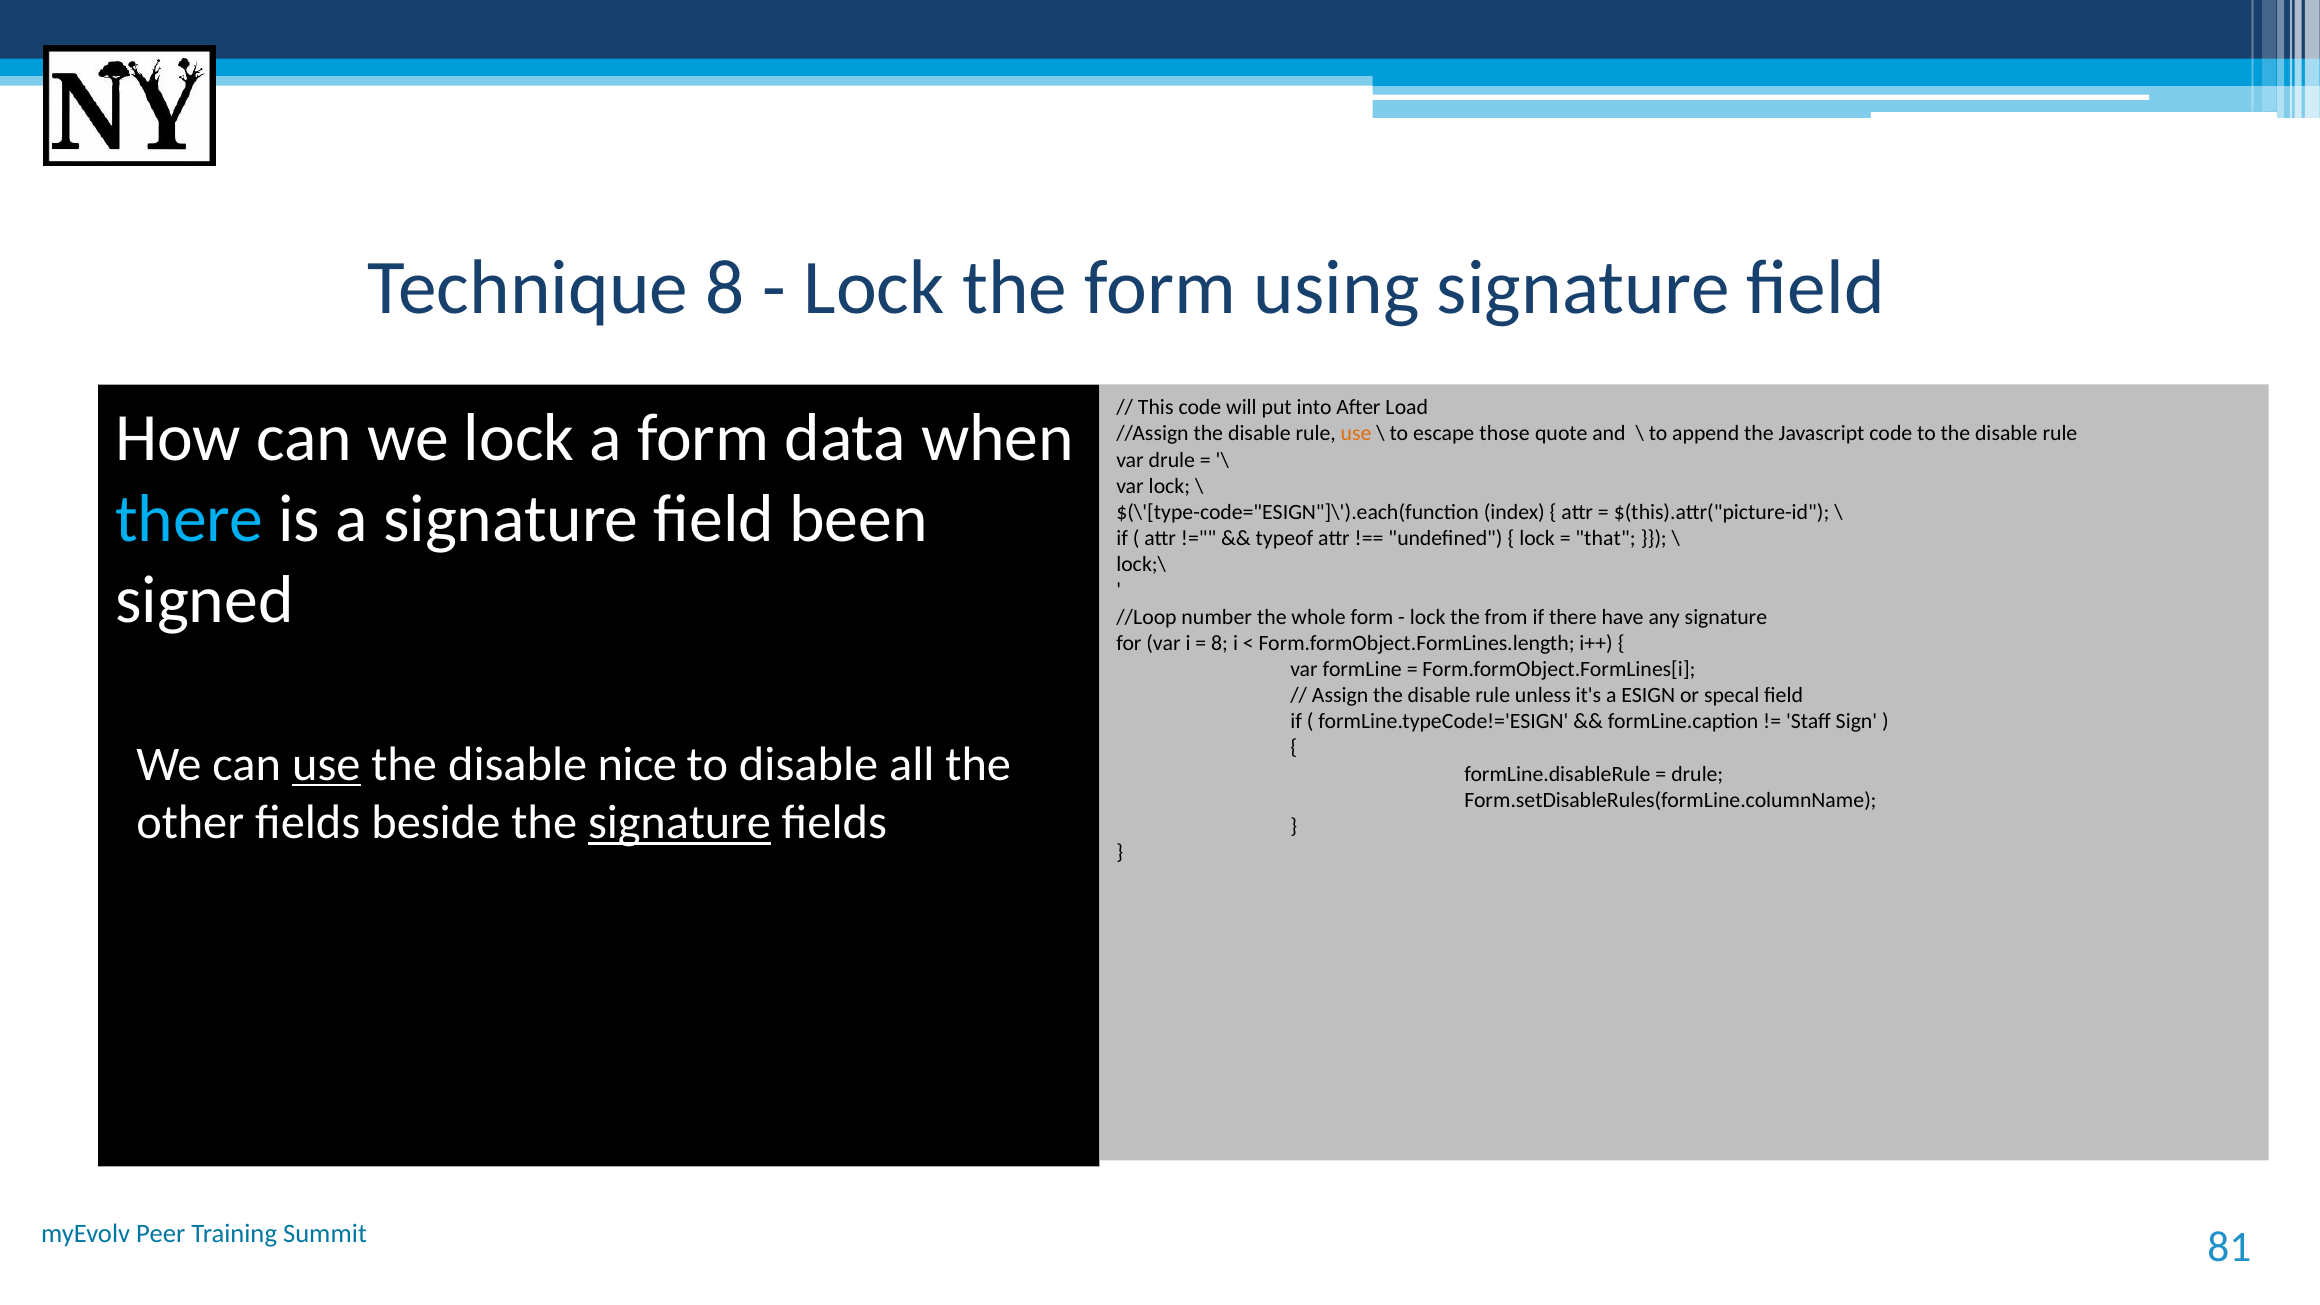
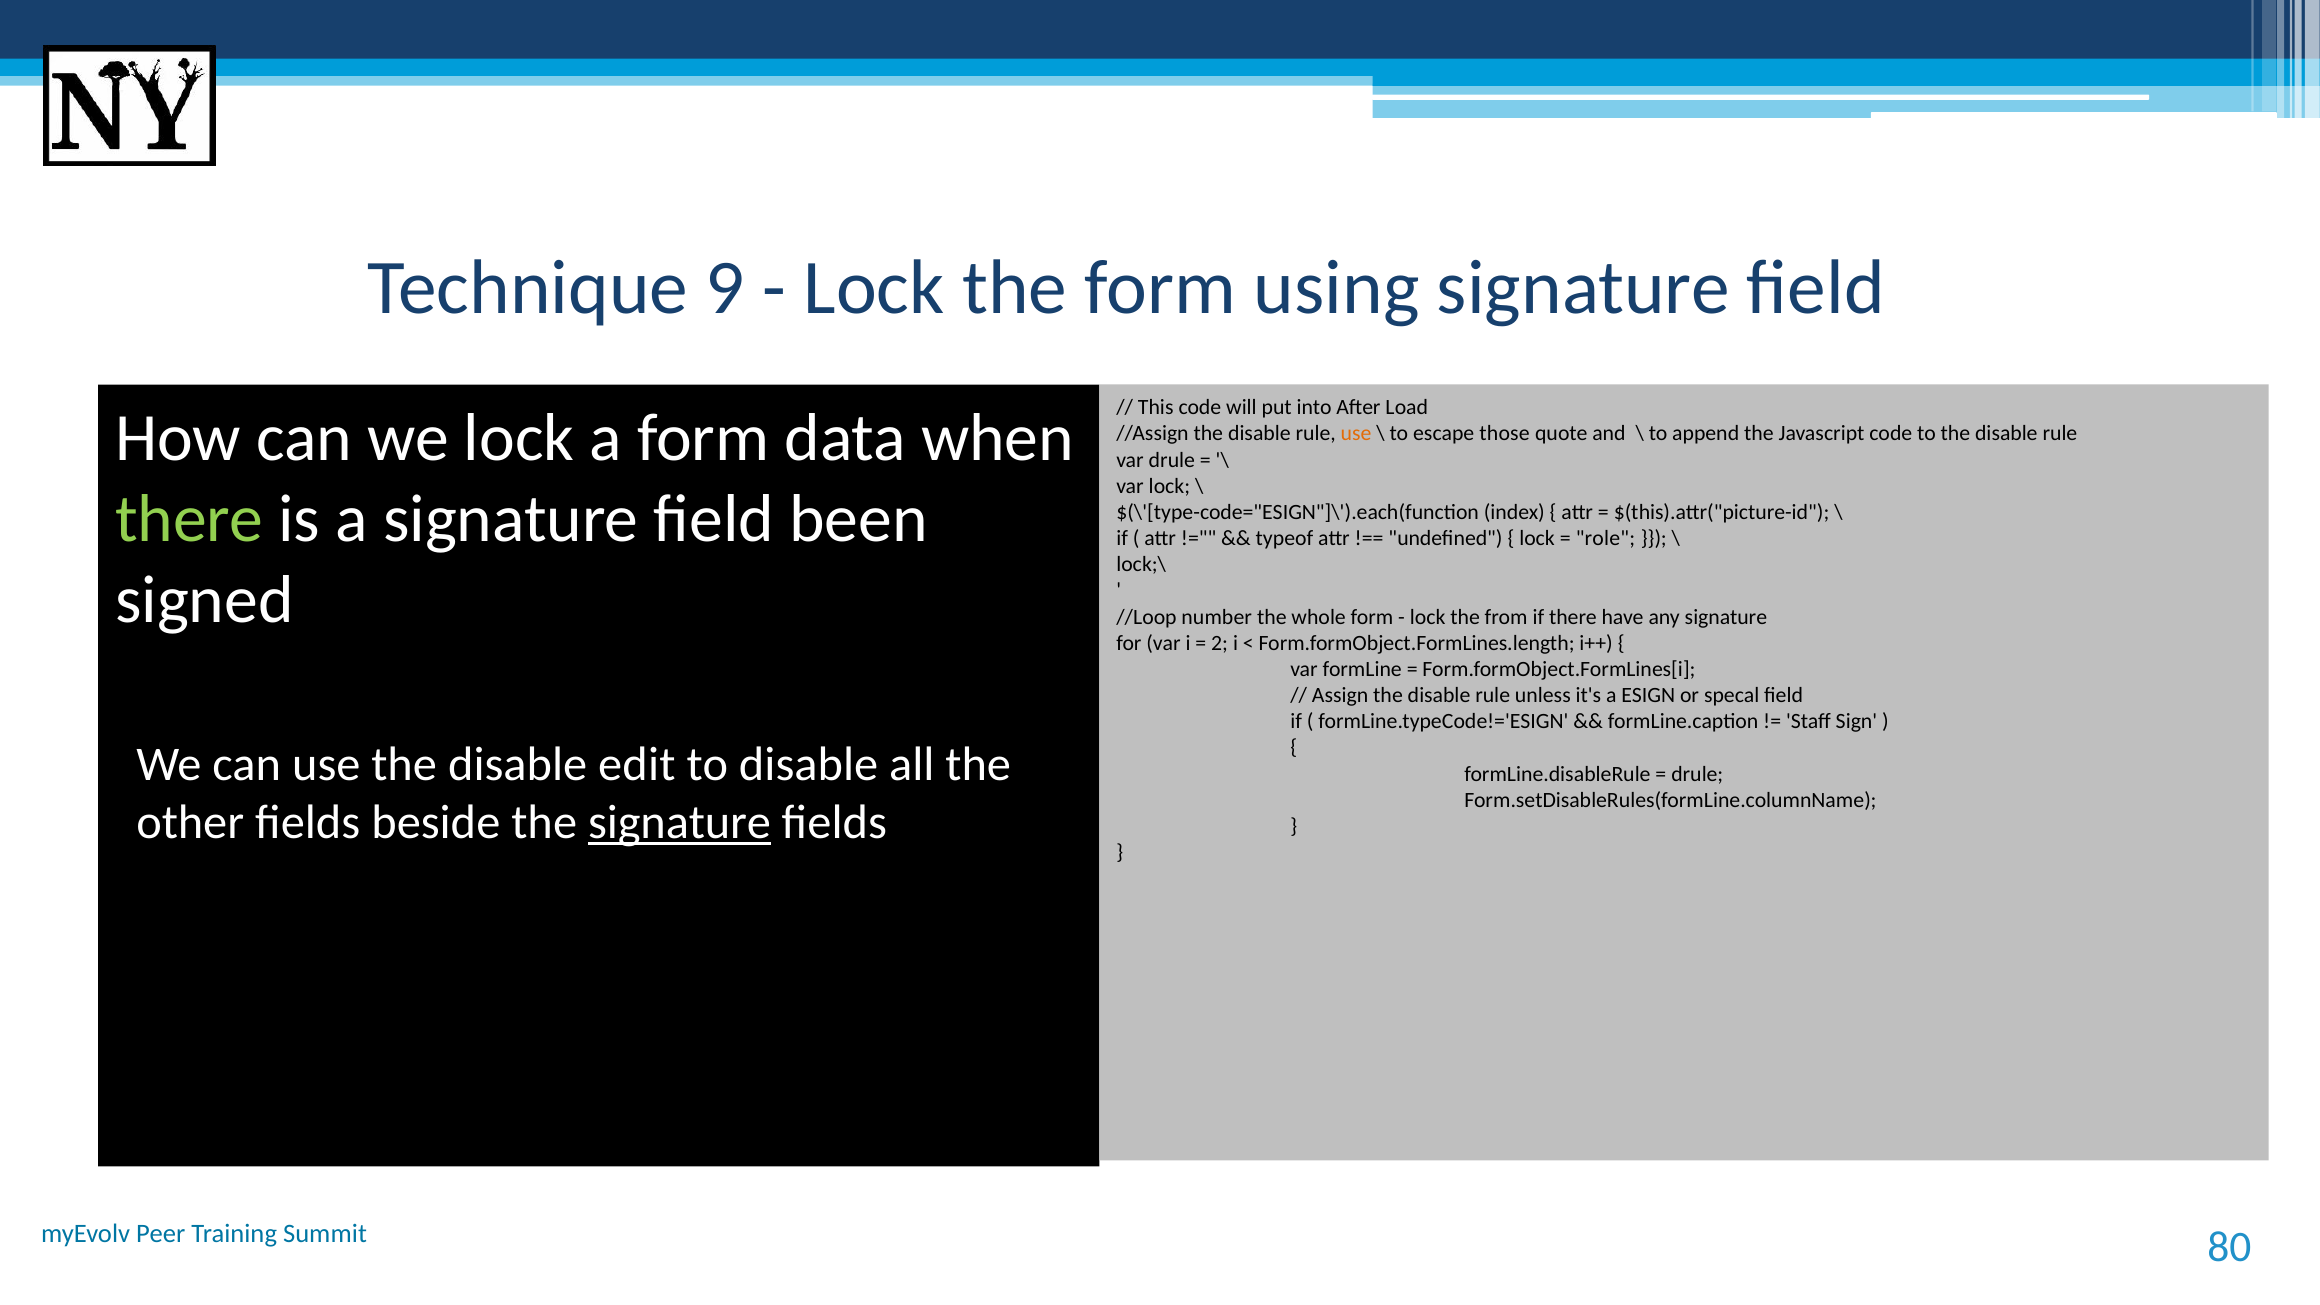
Technique 8: 8 -> 9 (725, 288)
there colour: light blue -> light green (189, 519)
that: that -> role (1605, 538)
8: 8 -> 2 (1220, 643)
use underline: present -> none (326, 764)
nice: nice -> edit (637, 764)
81: 81 -> 80 (2229, 1247)
